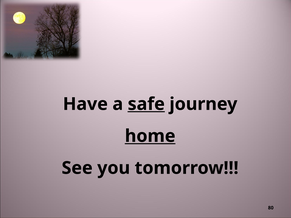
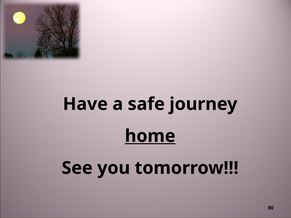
safe underline: present -> none (146, 104)
